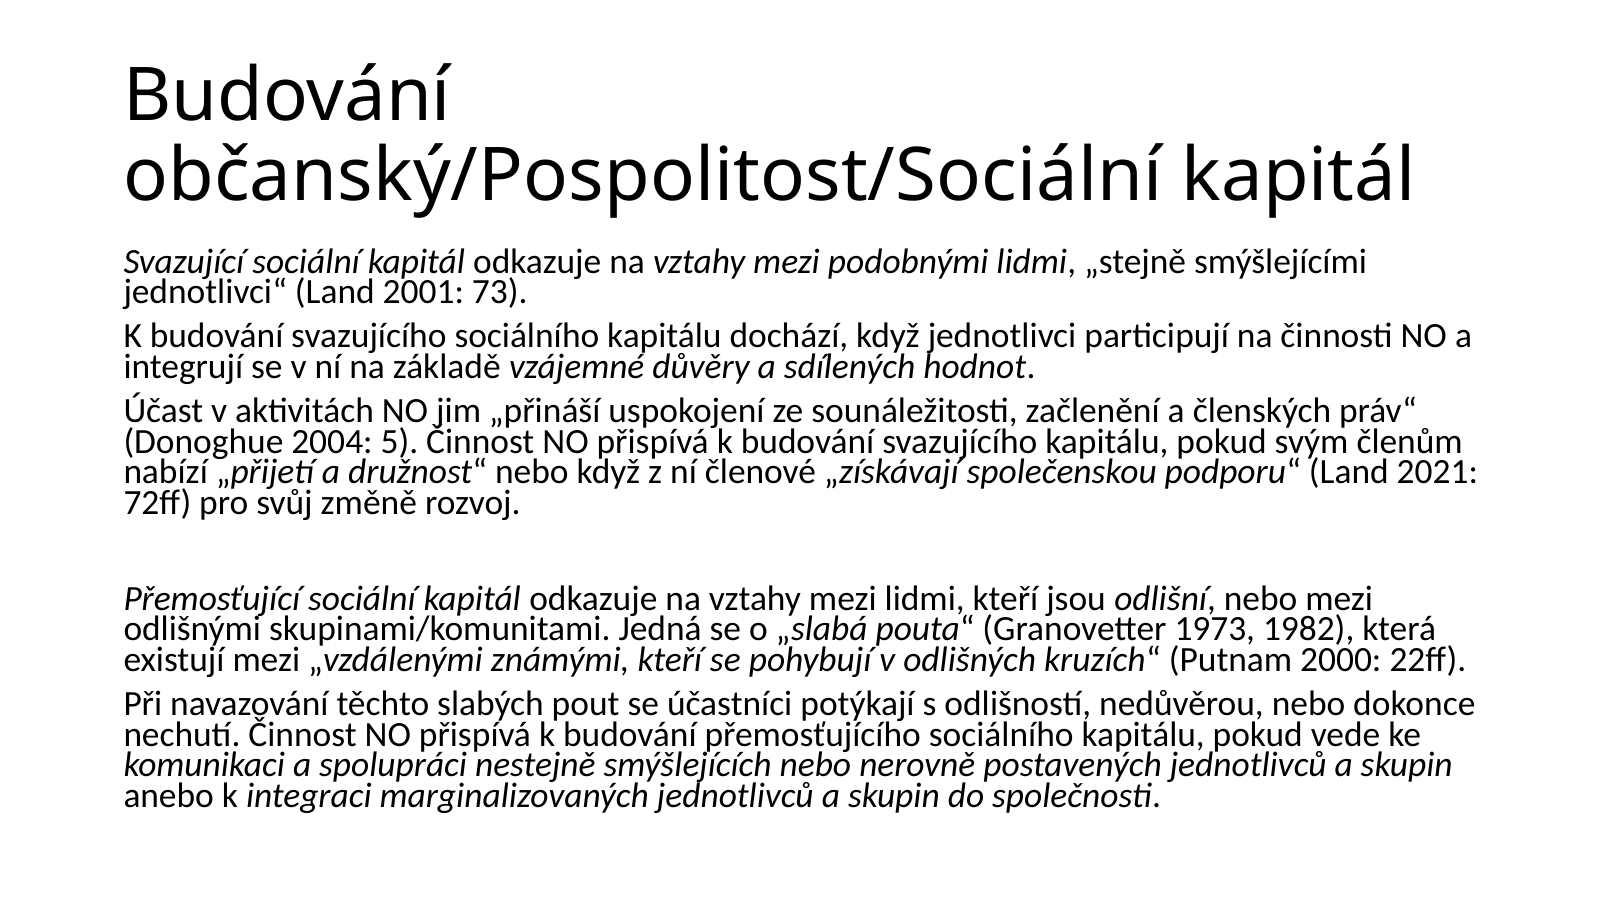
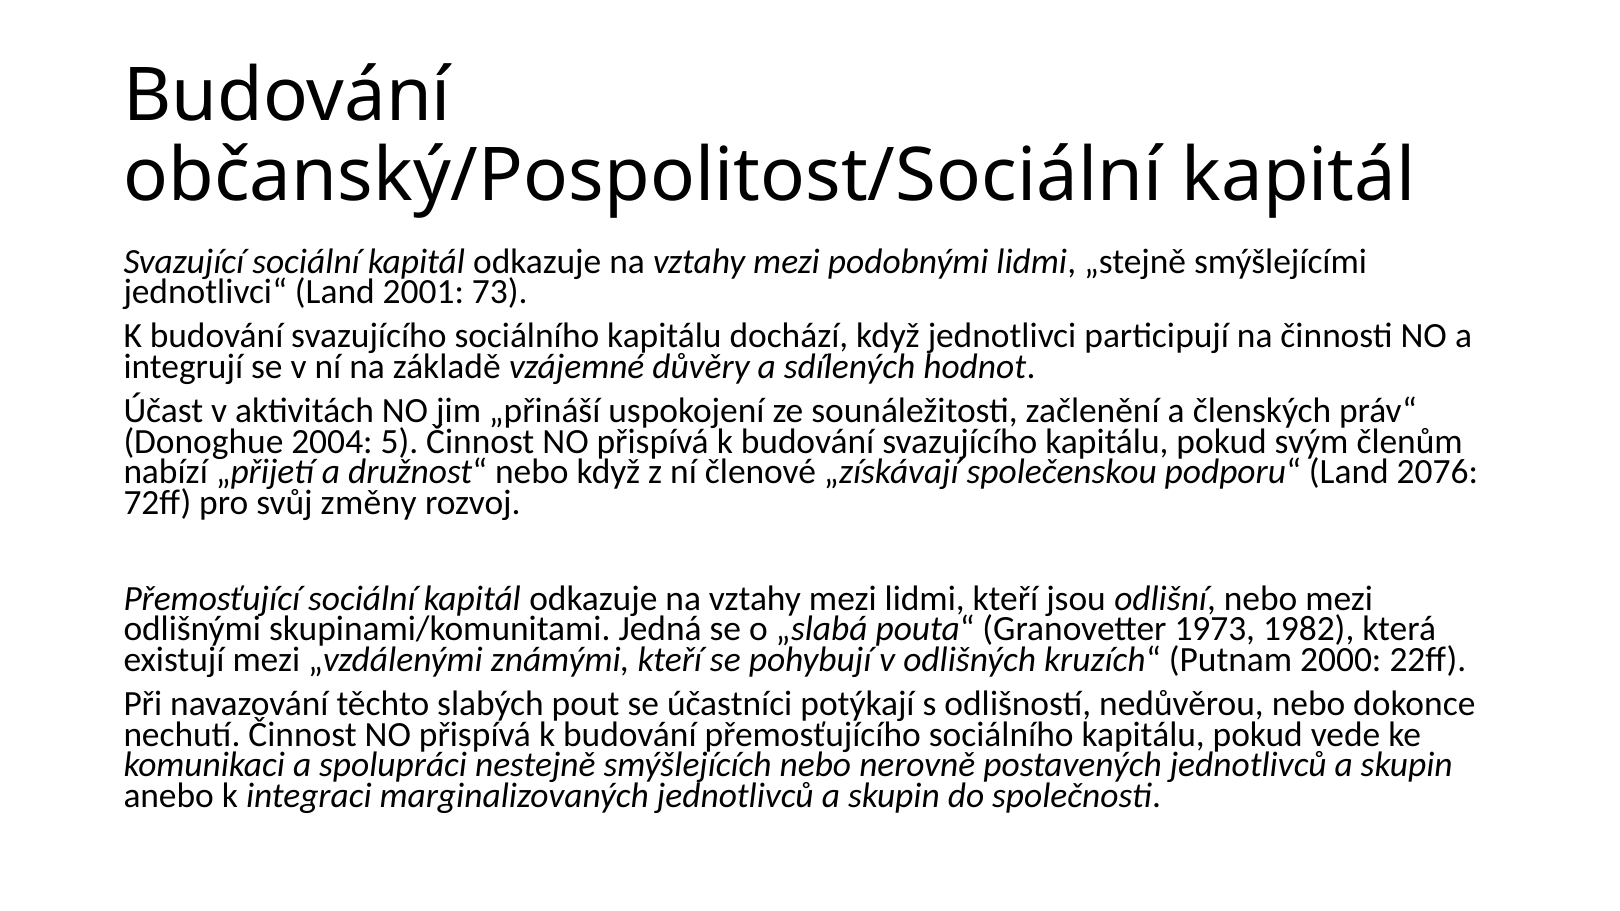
2021: 2021 -> 2076 (1437, 472)
změně: změně -> změny (369, 503)
